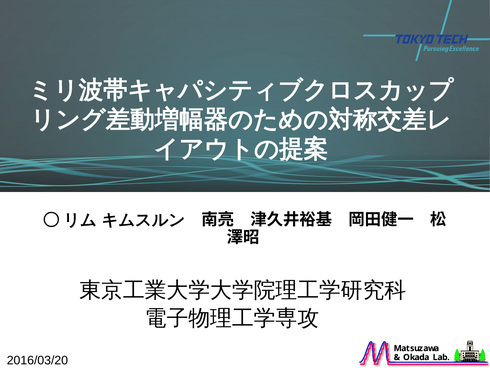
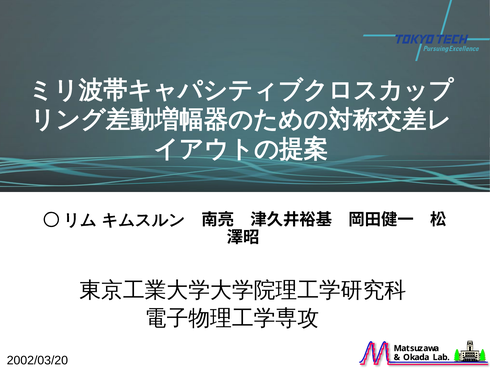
2016/03/20: 2016/03/20 -> 2002/03/20 (37, 360)
